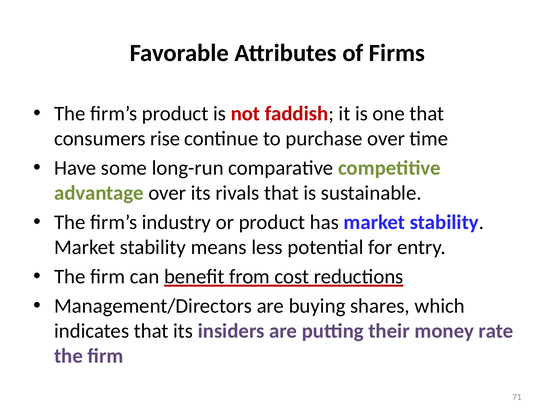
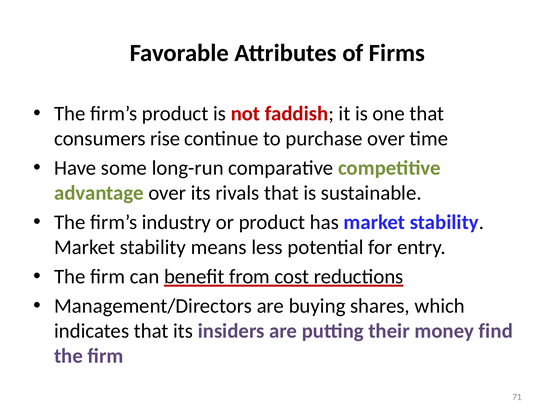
rate: rate -> find (496, 331)
